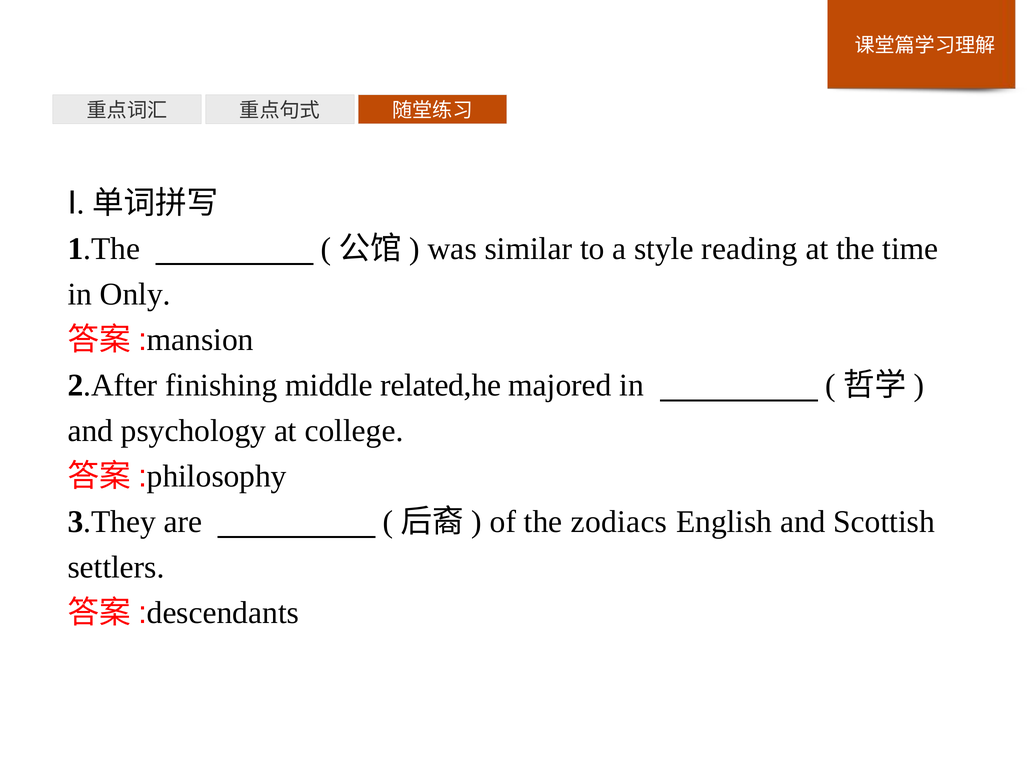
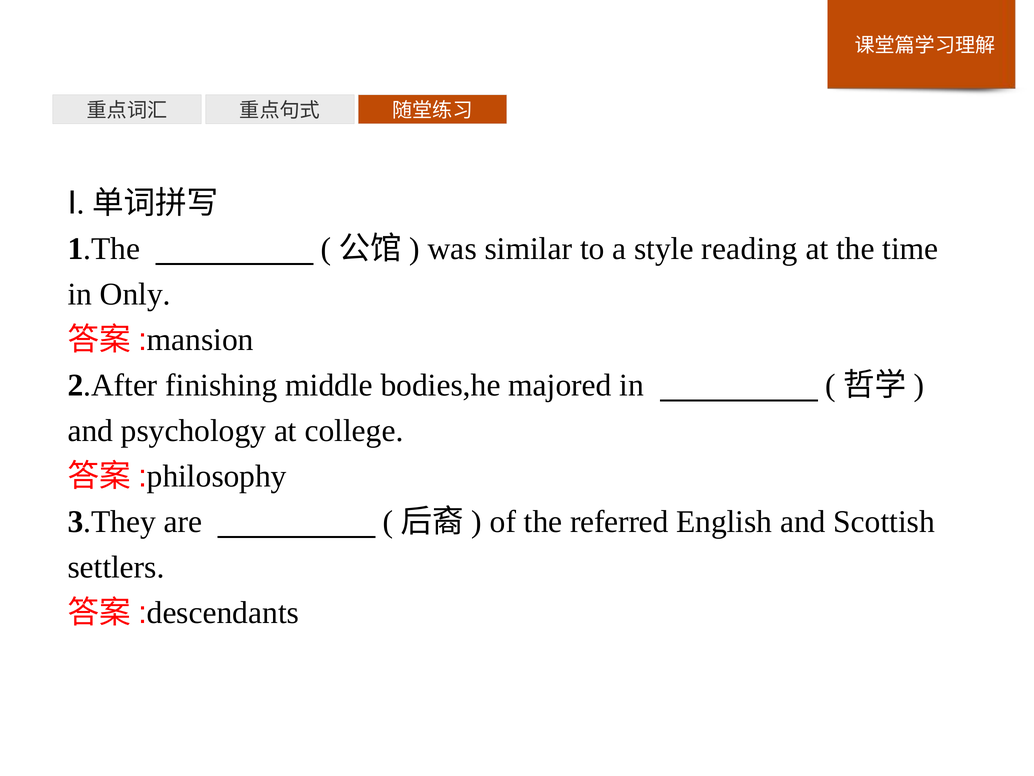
related,he: related,he -> bodies,he (441, 385)
zodiacs: zodiacs -> referred (619, 521)
